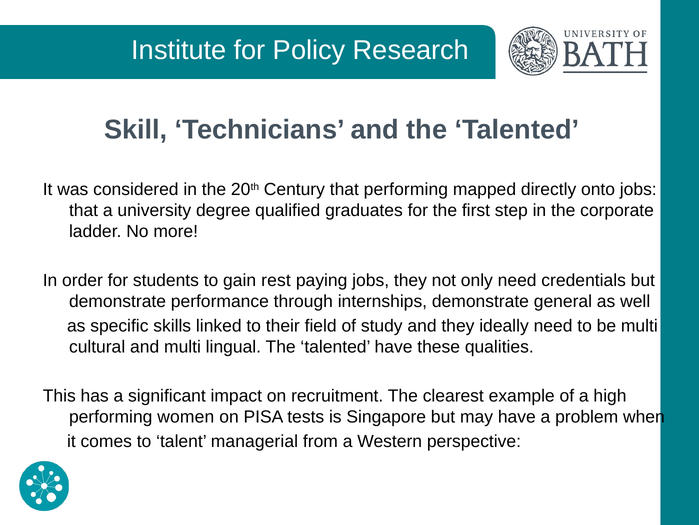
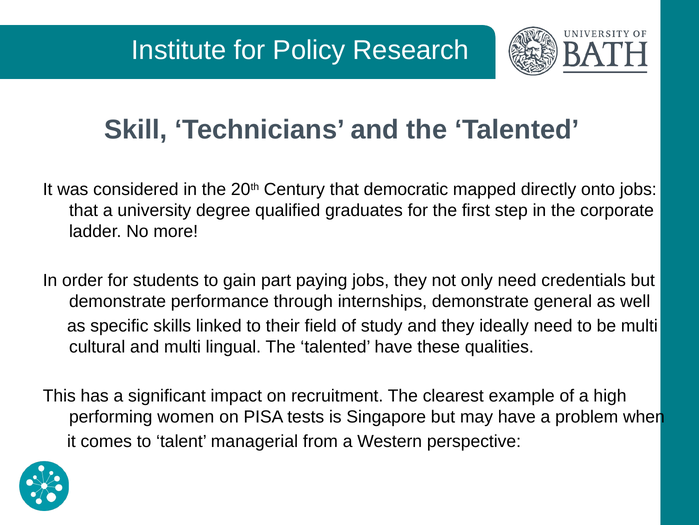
that performing: performing -> democratic (406, 189)
rest: rest -> part (276, 280)
